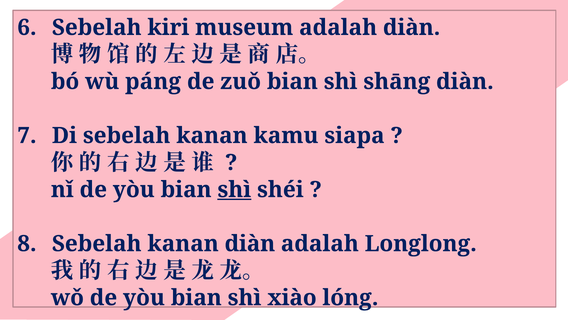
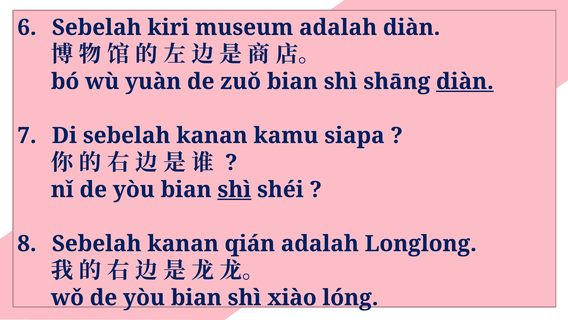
páng: páng -> yuàn (153, 81)
diàn underline: none -> present (465, 81)
kanan diàn: diàn -> qián (250, 243)
